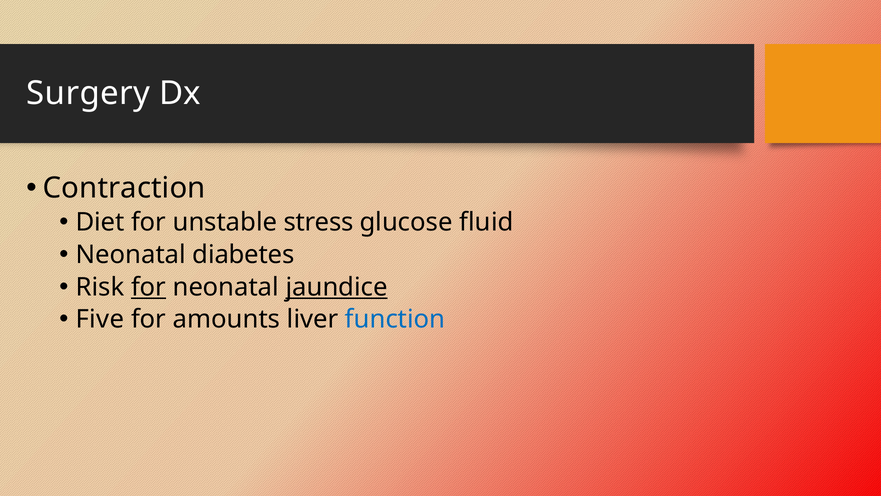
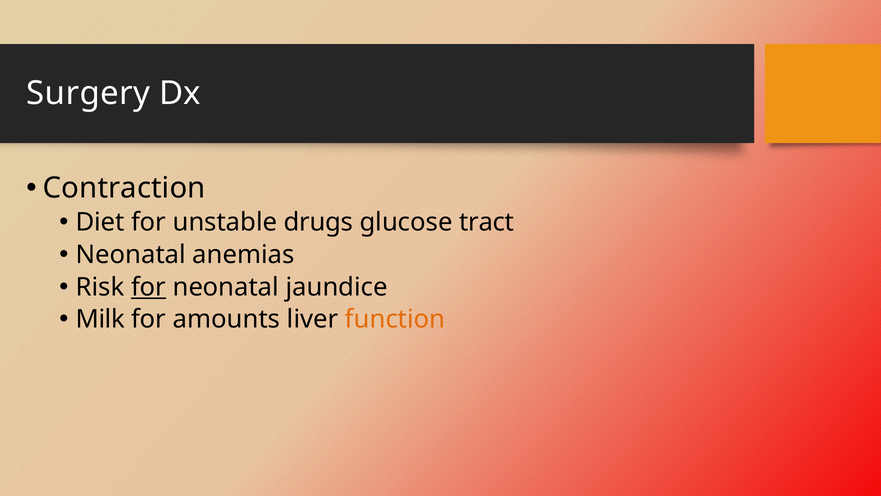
stress: stress -> drugs (319, 222)
fluid: fluid -> tract (487, 222)
diabetes: diabetes -> anemias (243, 255)
jaundice underline: present -> none (337, 287)
Five: Five -> Milk (100, 319)
function colour: blue -> orange (395, 319)
